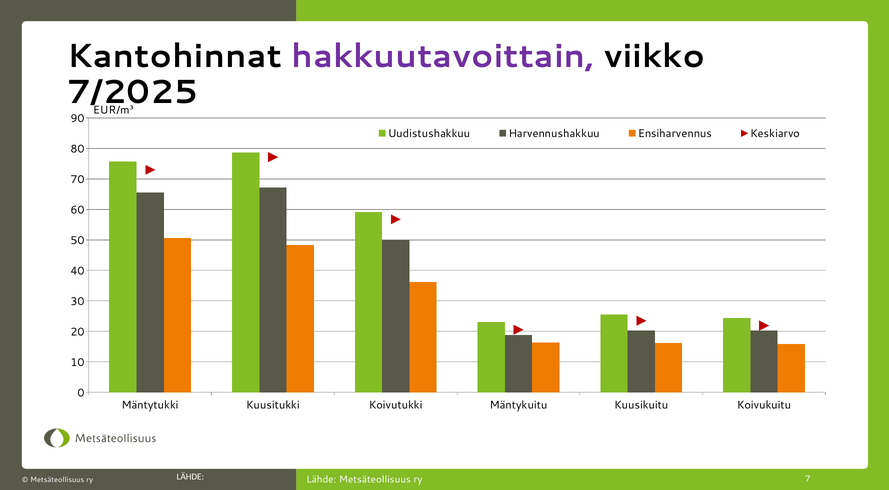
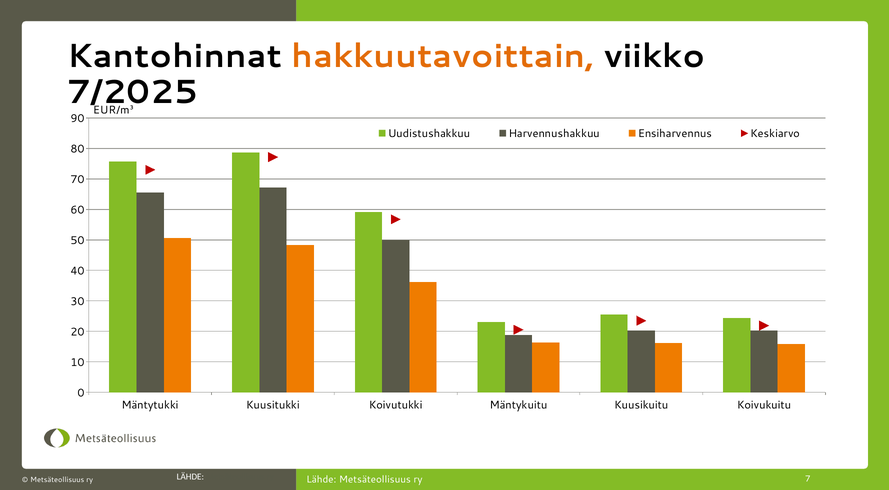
hakkuutavoittain colour: purple -> orange (443, 56)
